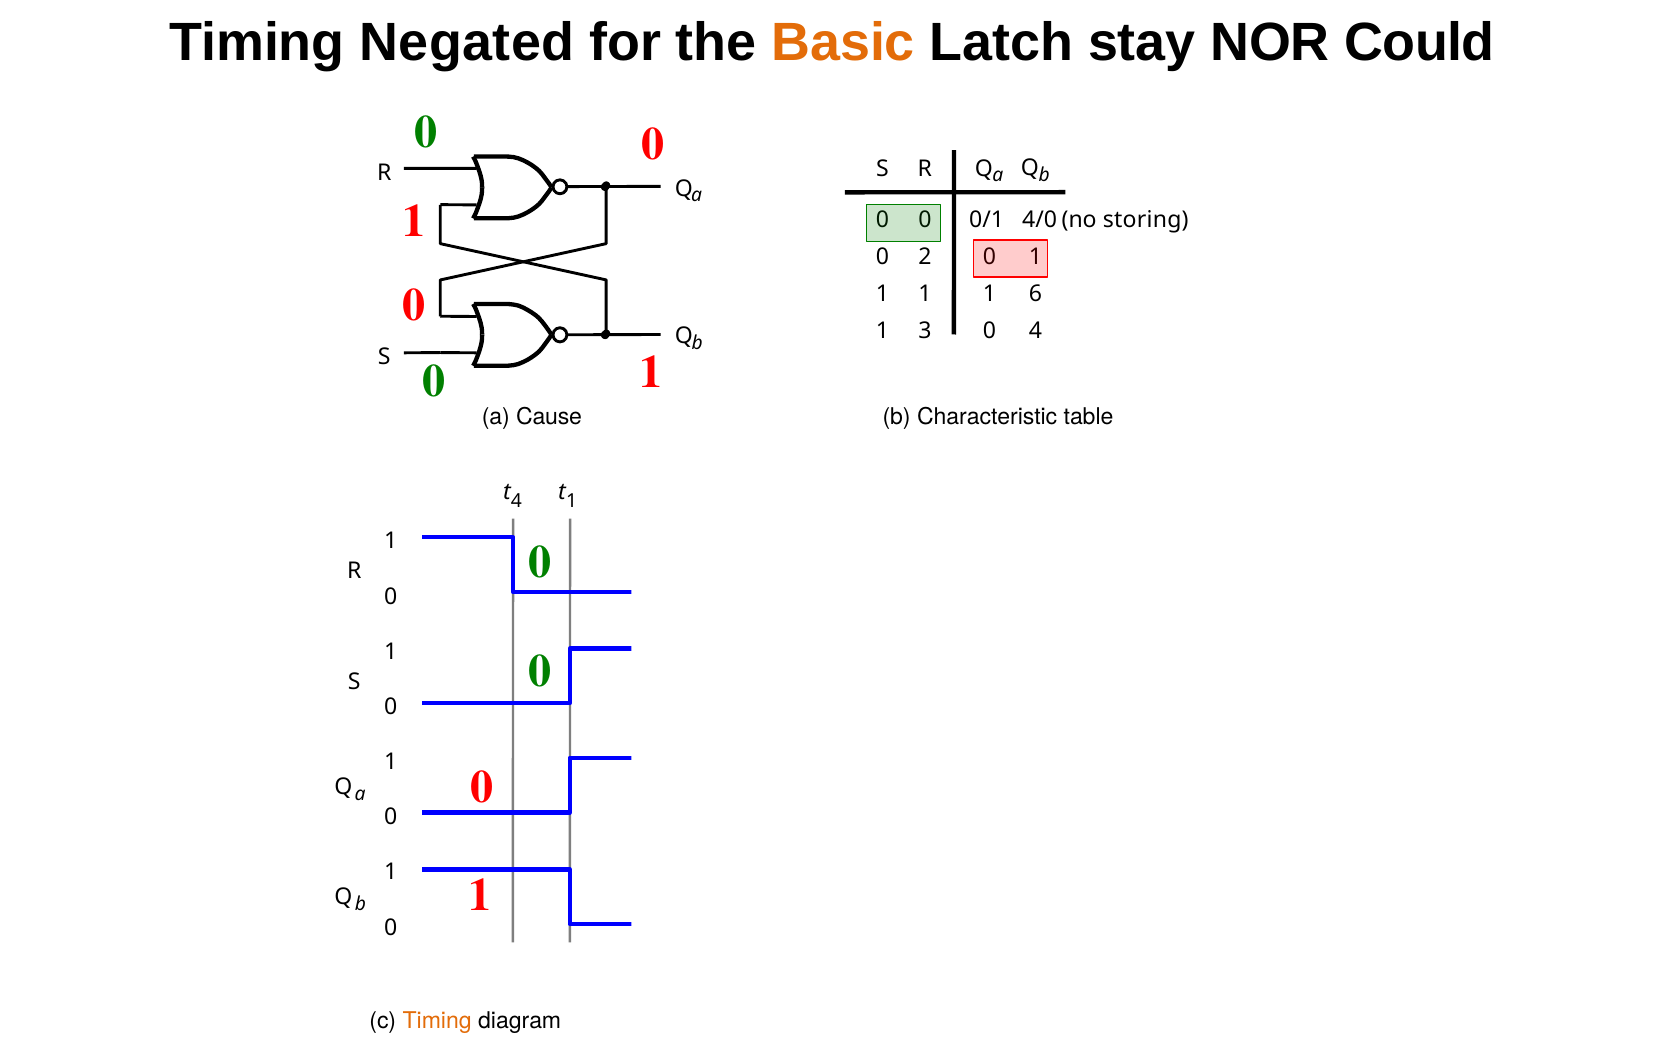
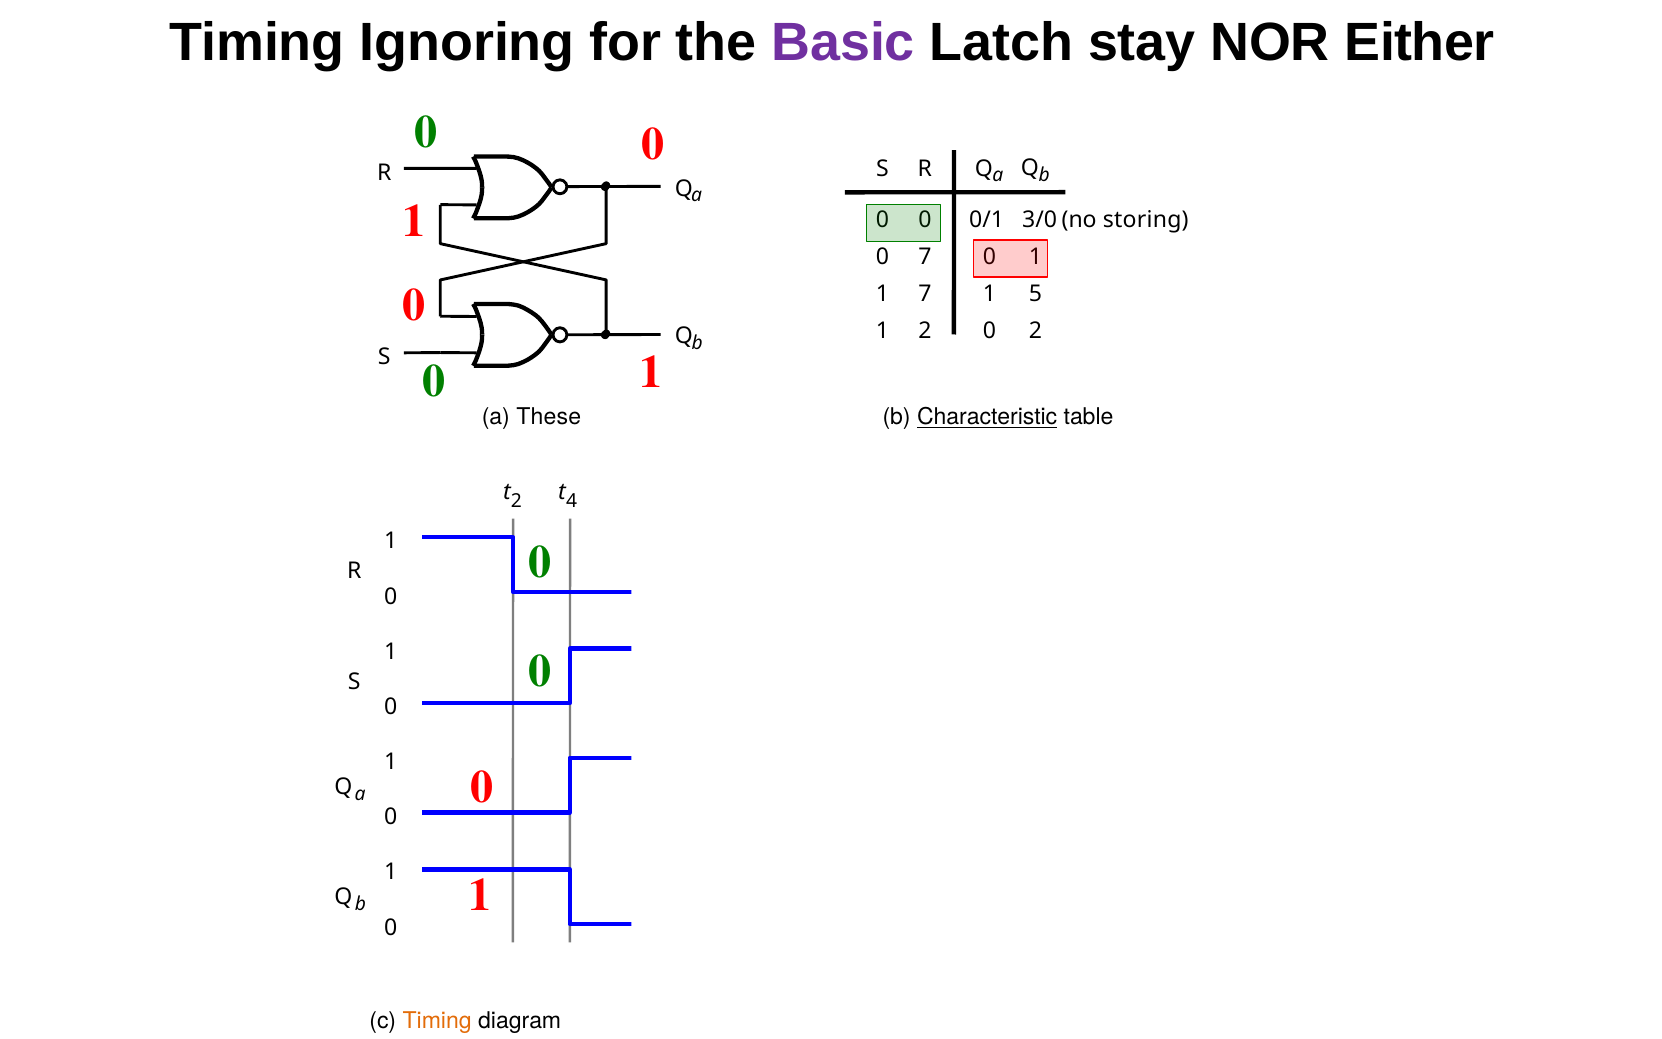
Negated: Negated -> Ignoring (467, 43)
Basic colour: orange -> purple (843, 43)
Could: Could -> Either (1420, 43)
4/0: 4/0 -> 3/0 (1040, 220)
0 2: 2 -> 7 (925, 257)
1: 1 -> 7 (925, 294)
1 6: 6 -> 5 (1035, 294)
1 3: 3 -> 2 (925, 331)
0 4: 4 -> 2 (1035, 331)
Cause: Cause -> These (549, 417)
Characteristic underline: none -> present (987, 417)
4: 4 -> 2 (516, 501)
1: 1 -> 4 (572, 501)
